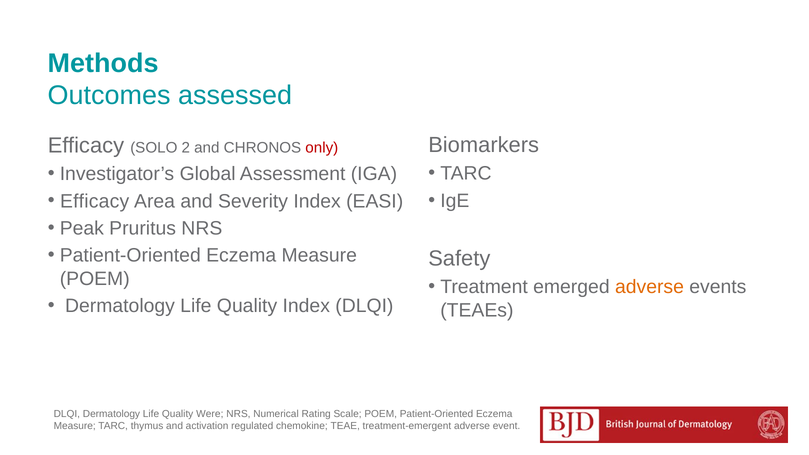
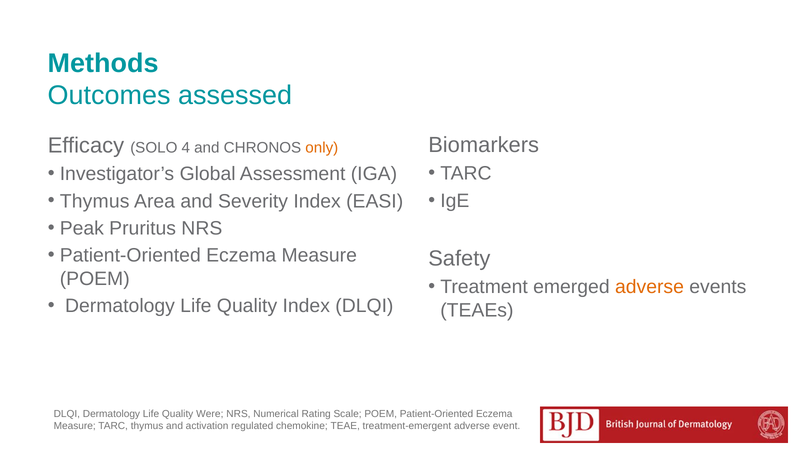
2: 2 -> 4 (186, 148)
only colour: red -> orange (322, 148)
Efficacy: Efficacy -> Thymus (95, 201)
